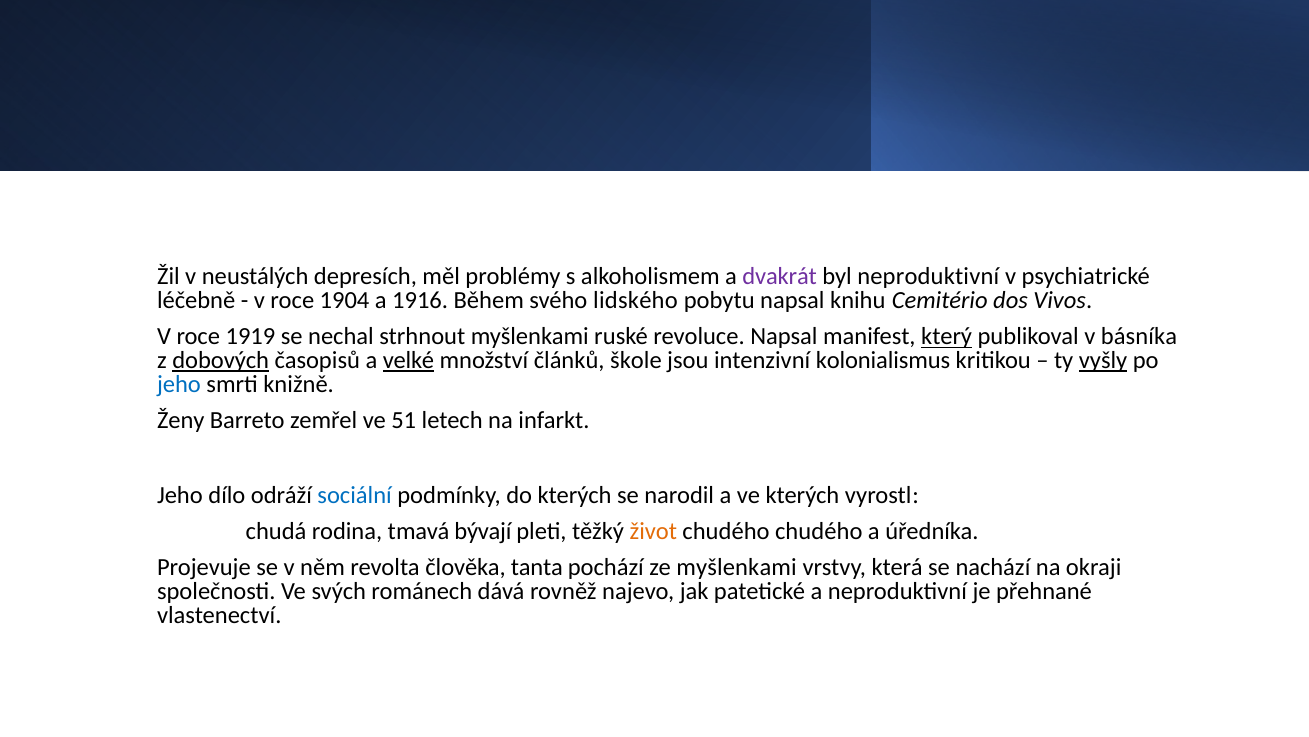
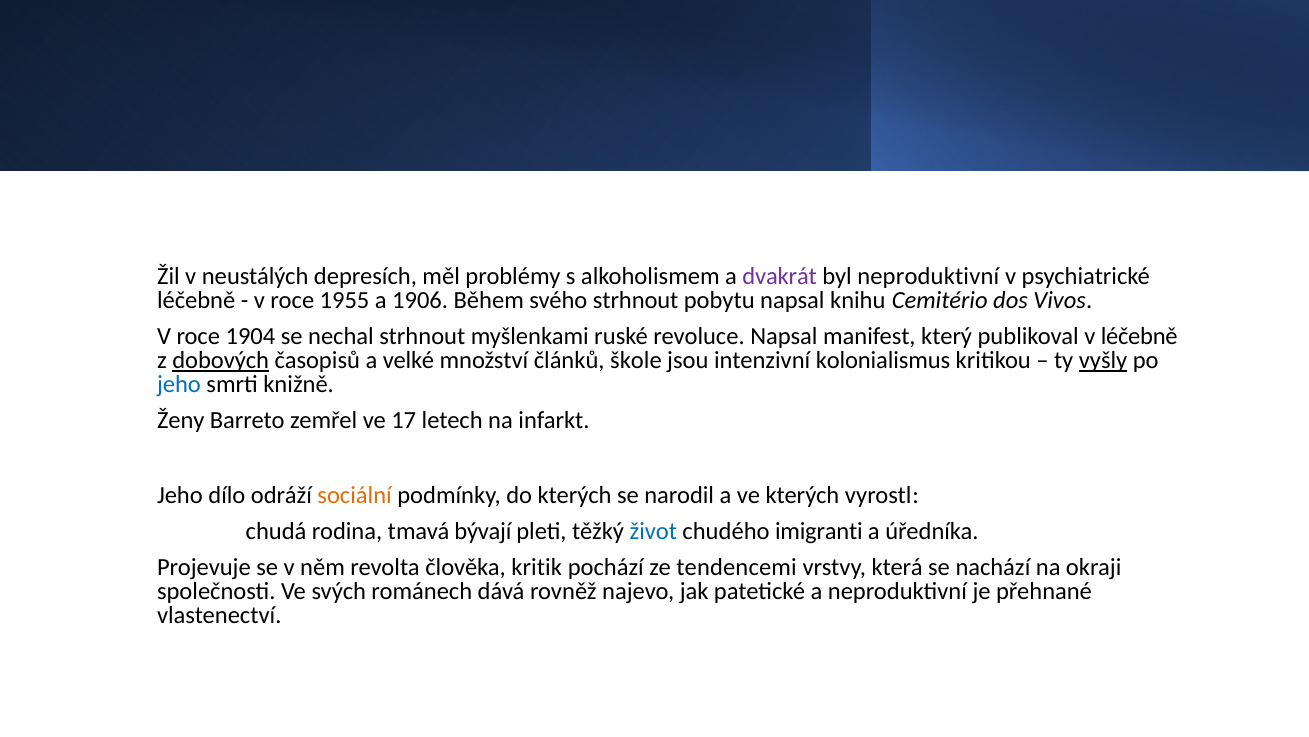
1904: 1904 -> 1955 (345, 300)
1916: 1916 -> 1906 (420, 300)
svého lidského: lidského -> strhnout (636, 300)
1919: 1919 -> 1904 (250, 336)
který underline: present -> none (947, 336)
v básníka: básníka -> léčebně (1139, 336)
velké underline: present -> none (409, 360)
51: 51 -> 17 (404, 420)
sociální colour: blue -> orange (355, 495)
život colour: orange -> blue (653, 531)
chudého chudého: chudého -> imigranti (819, 531)
tanta: tanta -> kritik (537, 567)
ze myšlenkami: myšlenkami -> tendencemi (737, 567)
